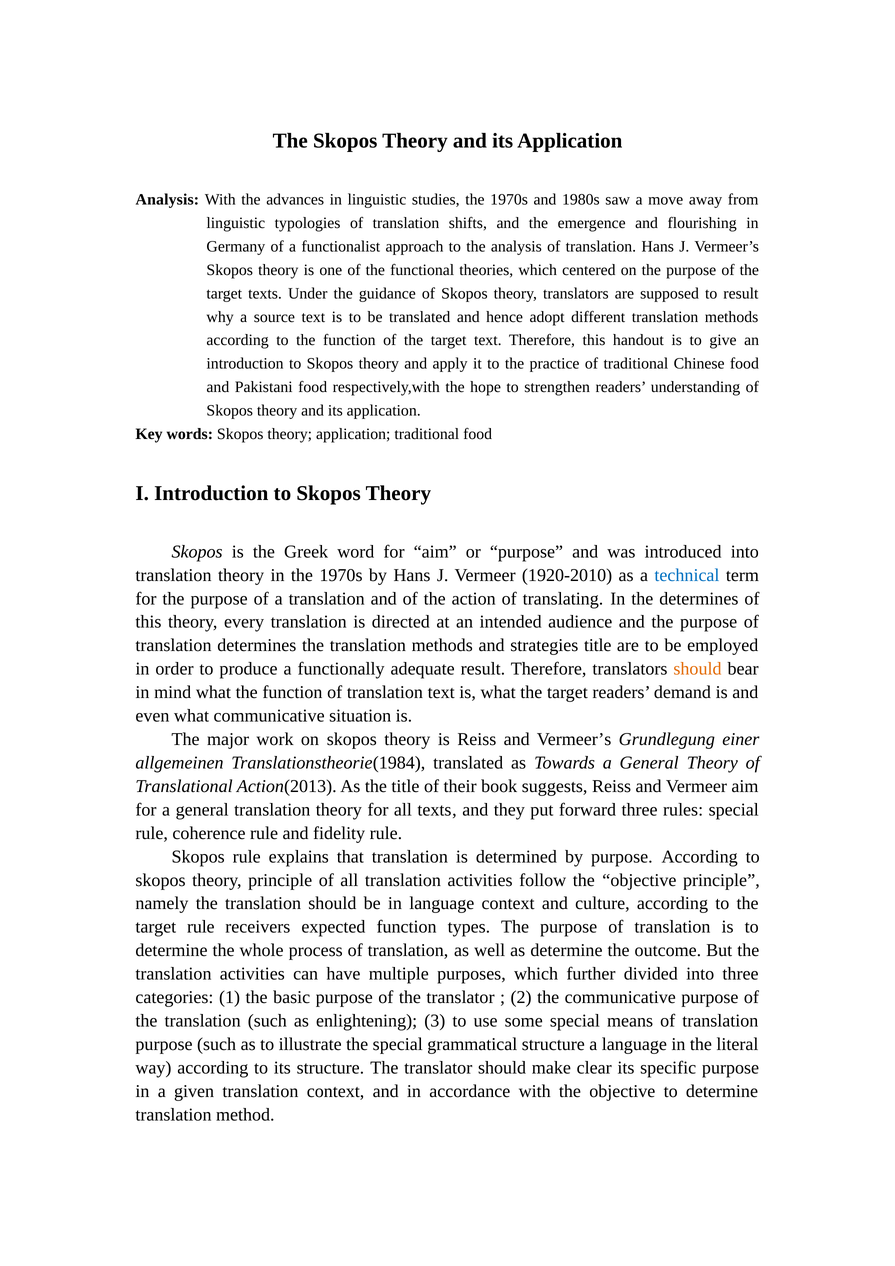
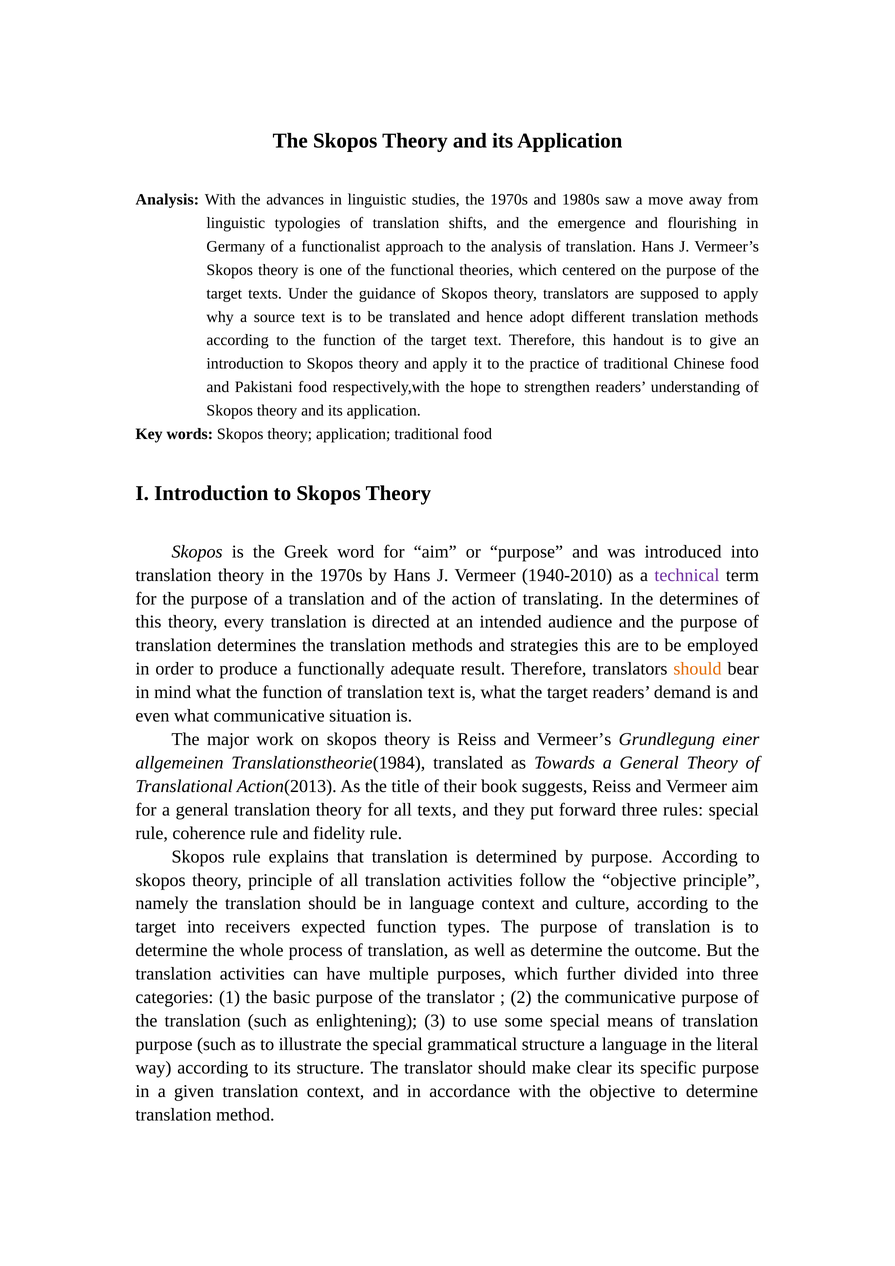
to result: result -> apply (741, 293)
1920-2010: 1920-2010 -> 1940-2010 (567, 575)
technical colour: blue -> purple (687, 575)
strategies title: title -> this (598, 645)
target rule: rule -> into (201, 927)
